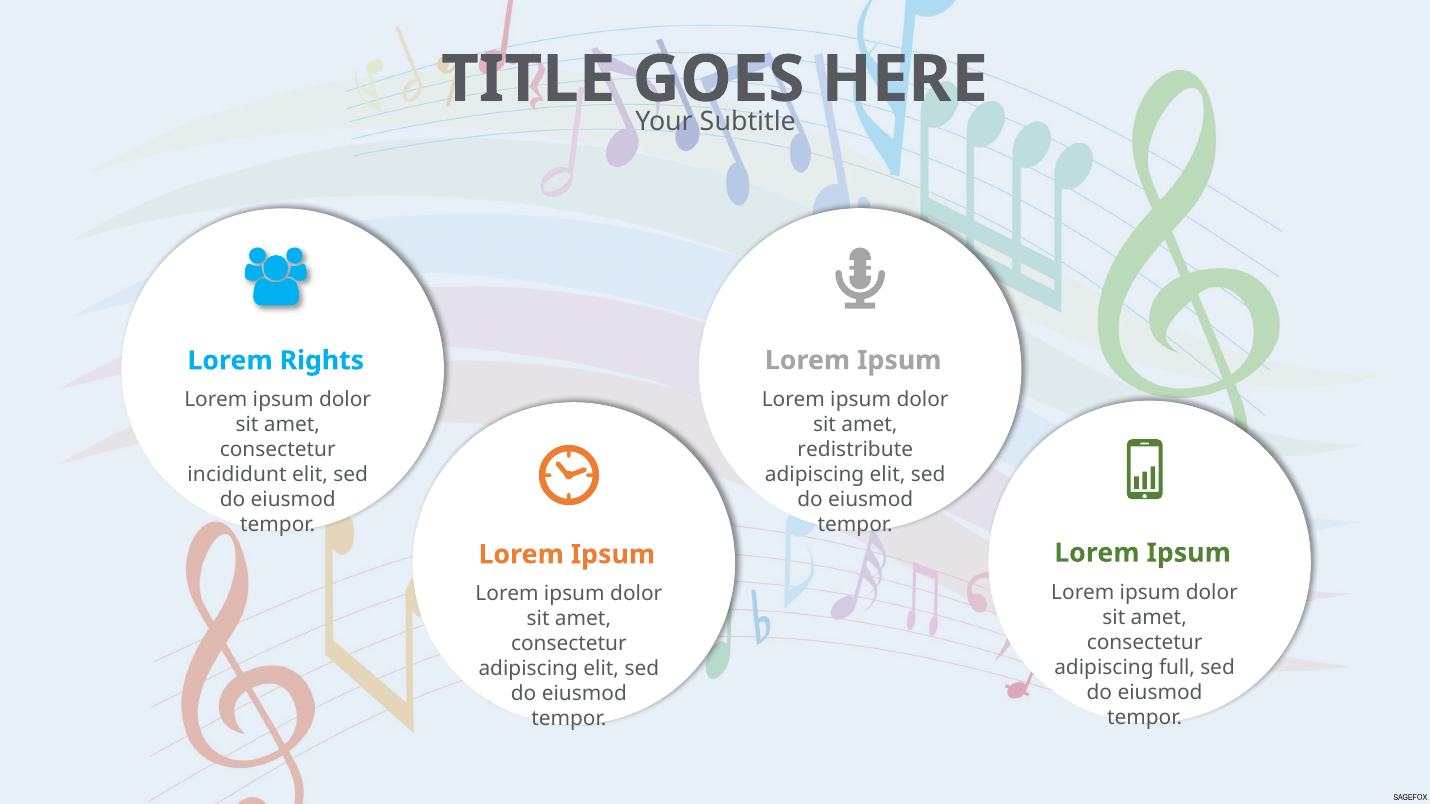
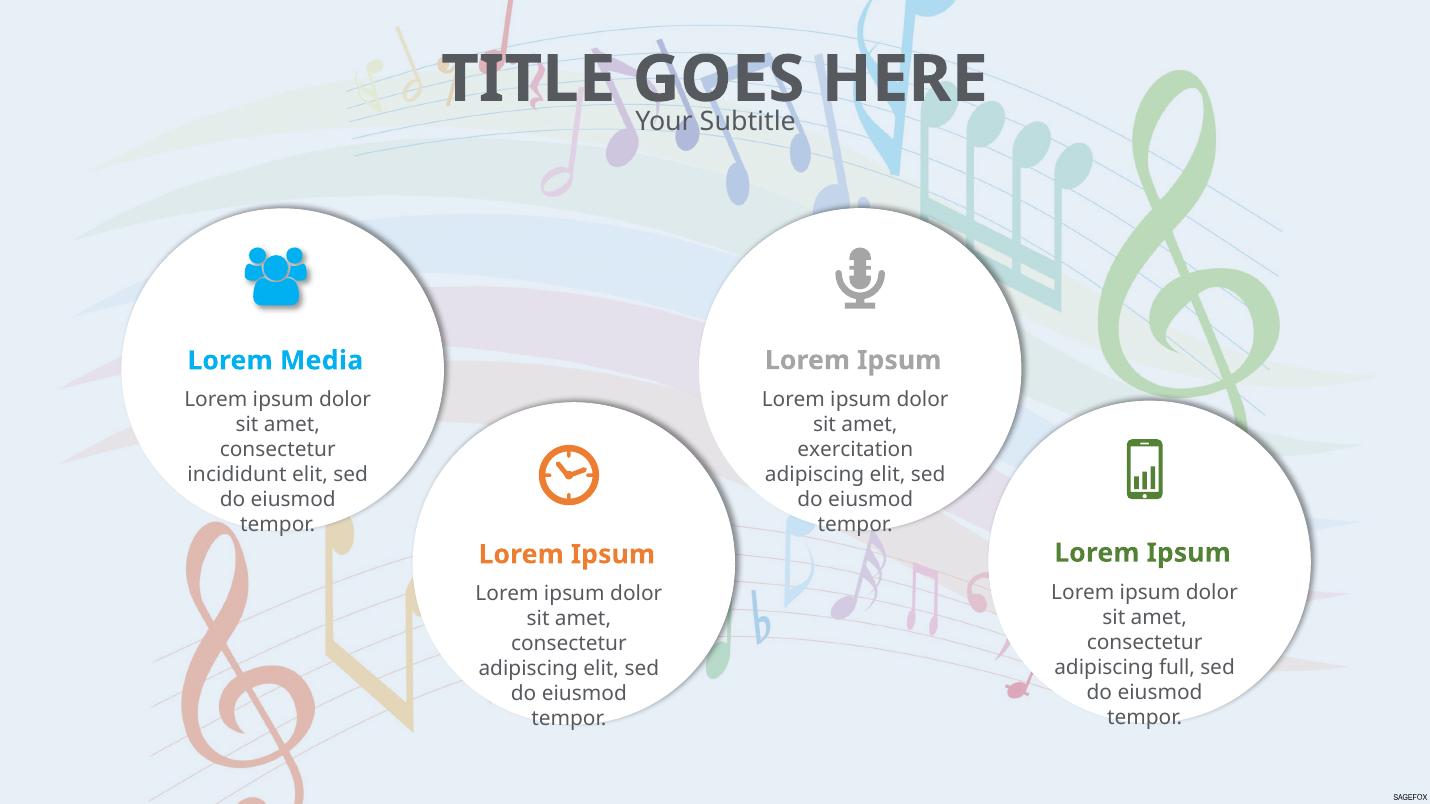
Rights: Rights -> Media (322, 361)
redistribute: redistribute -> exercitation (855, 450)
